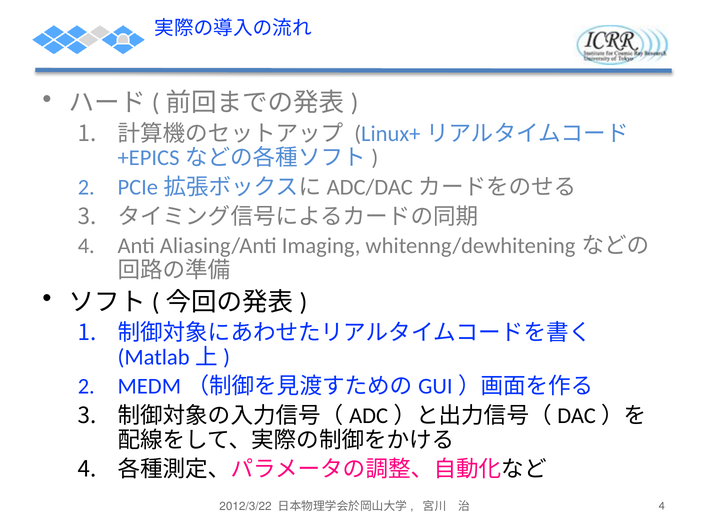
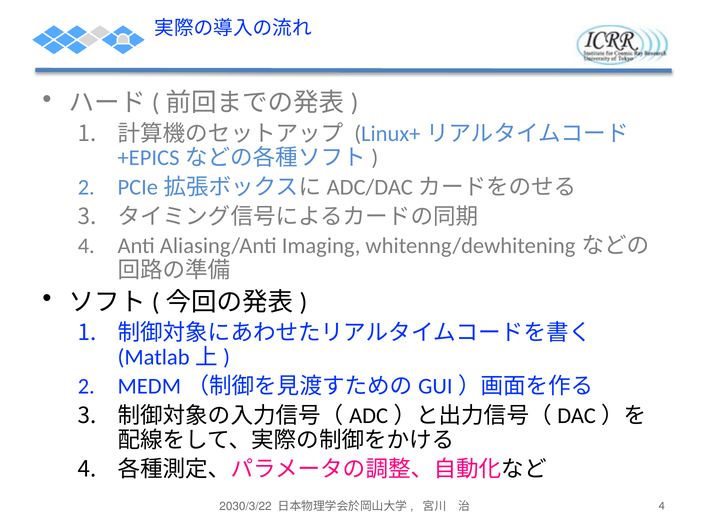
2012/3/22: 2012/3/22 -> 2030/3/22 (246, 506)
